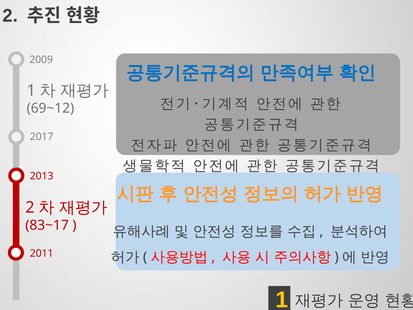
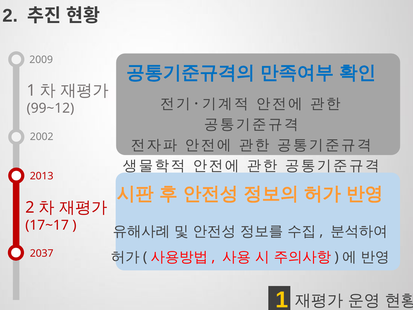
69~12: 69~12 -> 99~12 (50, 108)
2017: 2017 -> 2002 (42, 137)
83~17: 83~17 -> 17~17 (47, 225)
2011: 2011 -> 2037 (42, 253)
